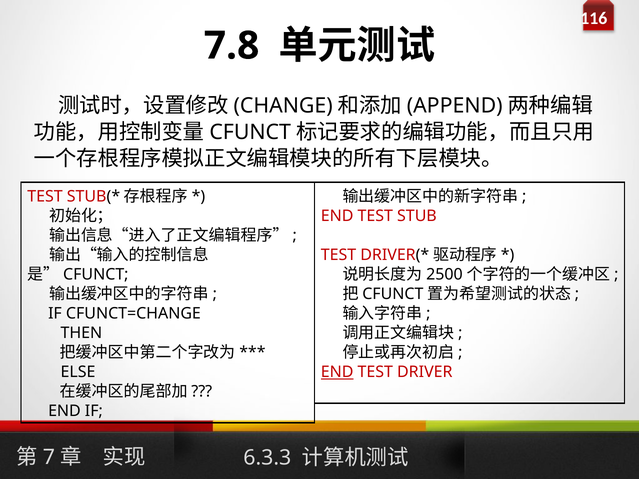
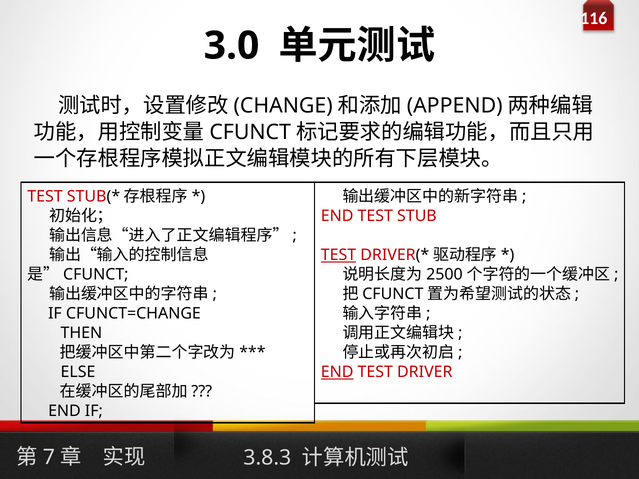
7.8: 7.8 -> 3.0 (232, 46)
TEST underline: none -> present (339, 255)
6.3.3: 6.3.3 -> 3.8.3 (267, 458)
